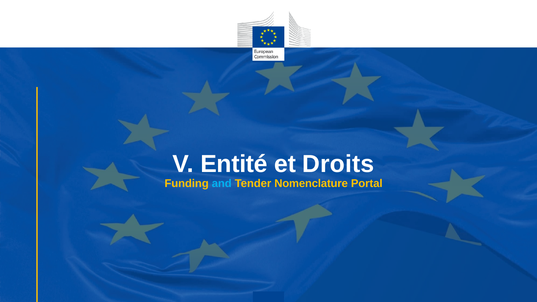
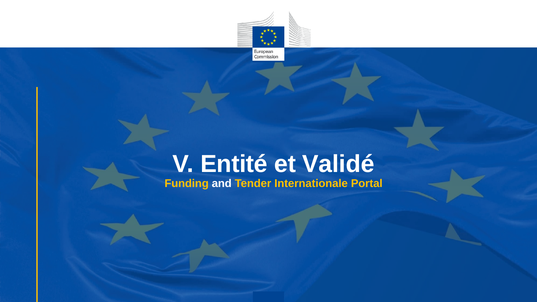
Droits: Droits -> Validé (338, 164)
and colour: light blue -> white (222, 183)
Nomenclature: Nomenclature -> Internationale (311, 183)
